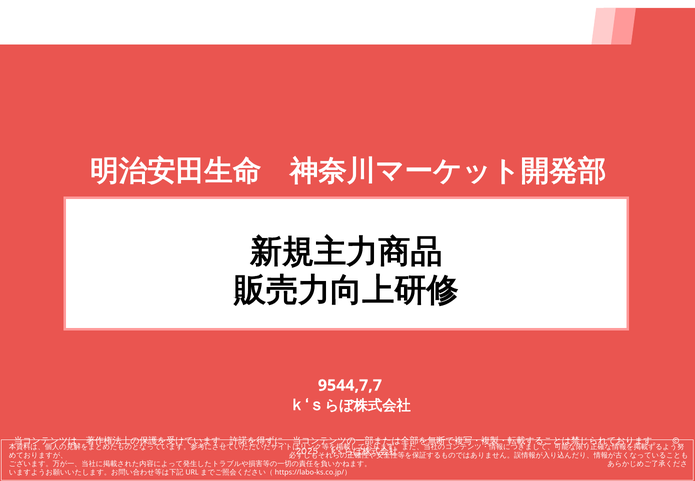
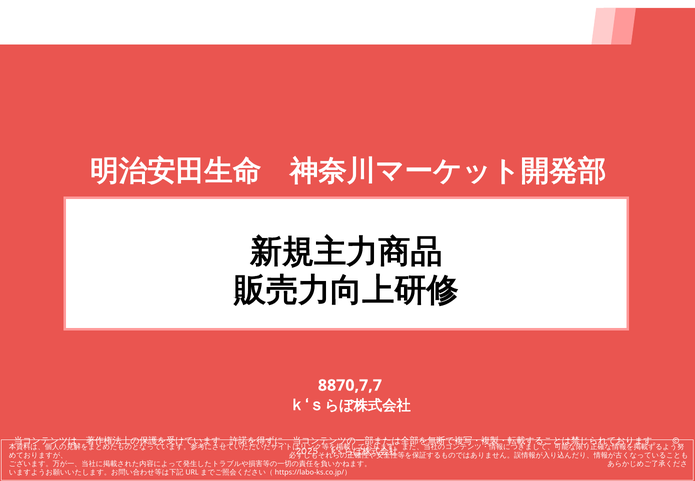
9544,7,7: 9544,7,7 -> 8870,7,7 (350, 386)
